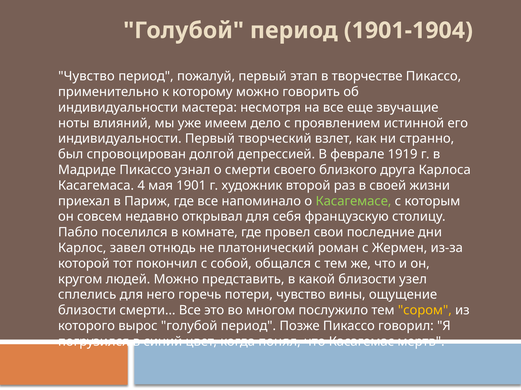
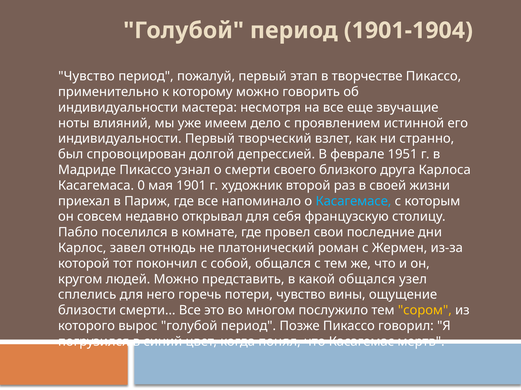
1919: 1919 -> 1951 (403, 155)
4: 4 -> 0 (141, 186)
Касагемасе colour: light green -> light blue (353, 201)
какой близости: близости -> общался (367, 280)
